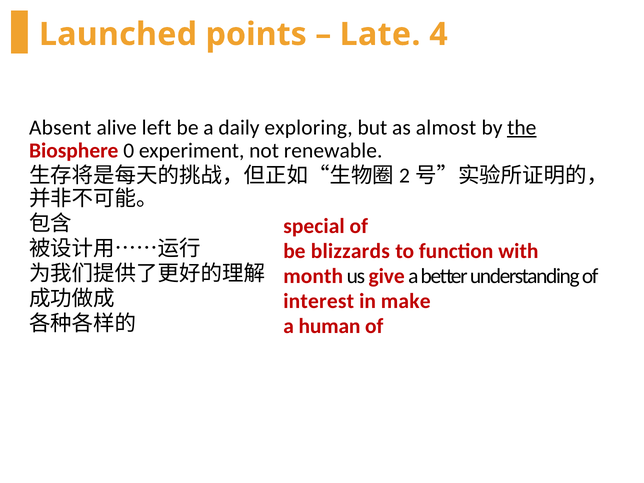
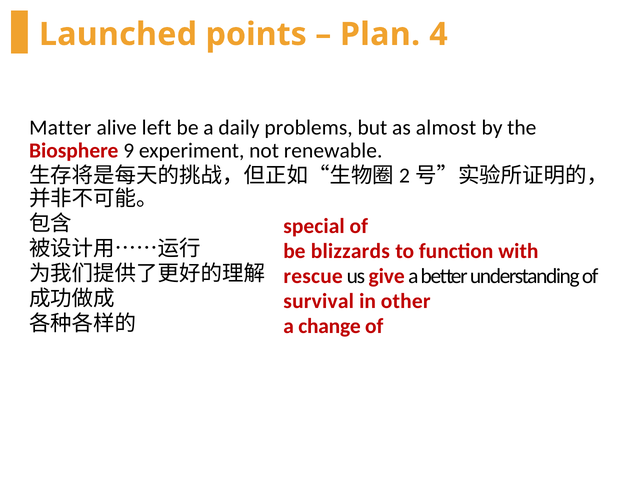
Late: Late -> Plan (380, 34)
Absent: Absent -> Matter (60, 128)
exploring: exploring -> problems (309, 128)
the underline: present -> none (522, 128)
0: 0 -> 9 (129, 151)
month: month -> rescue (313, 276)
interest: interest -> survival (319, 301)
make: make -> other (406, 301)
human: human -> change (330, 326)
